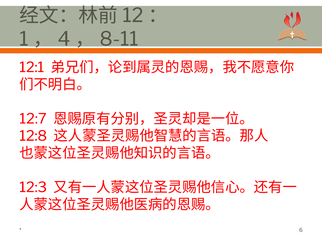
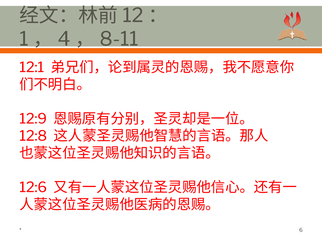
12:7: 12:7 -> 12:9 (33, 119)
12:3: 12:3 -> 12:6 (33, 188)
